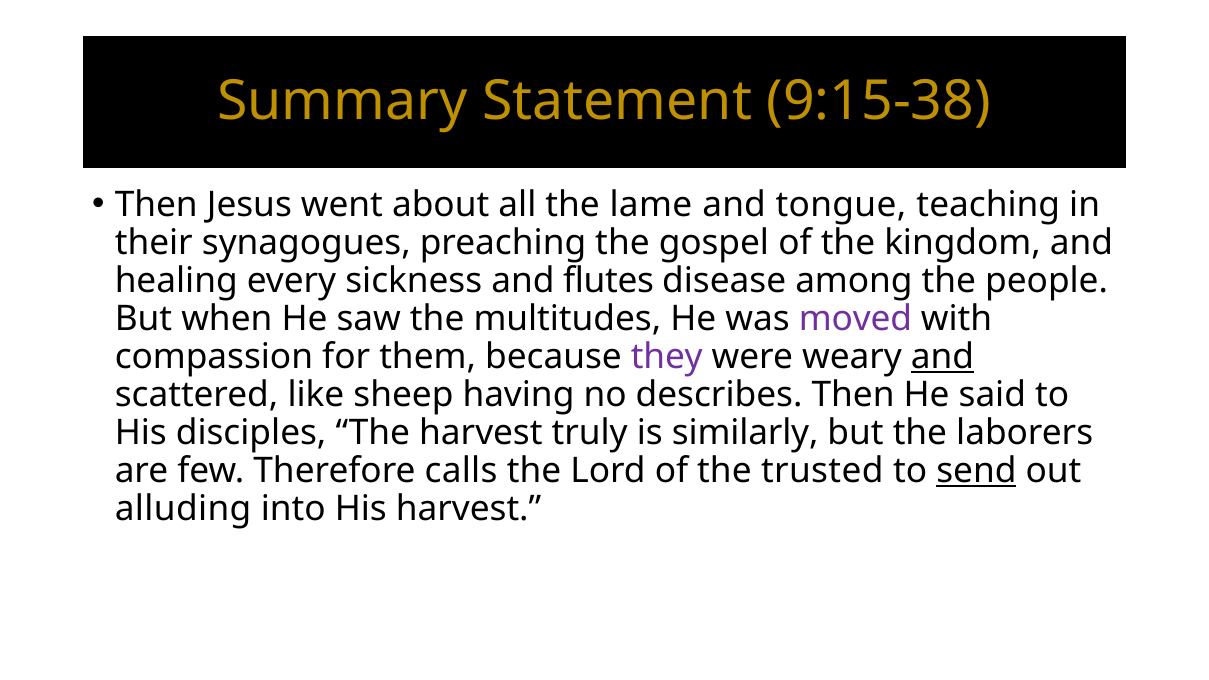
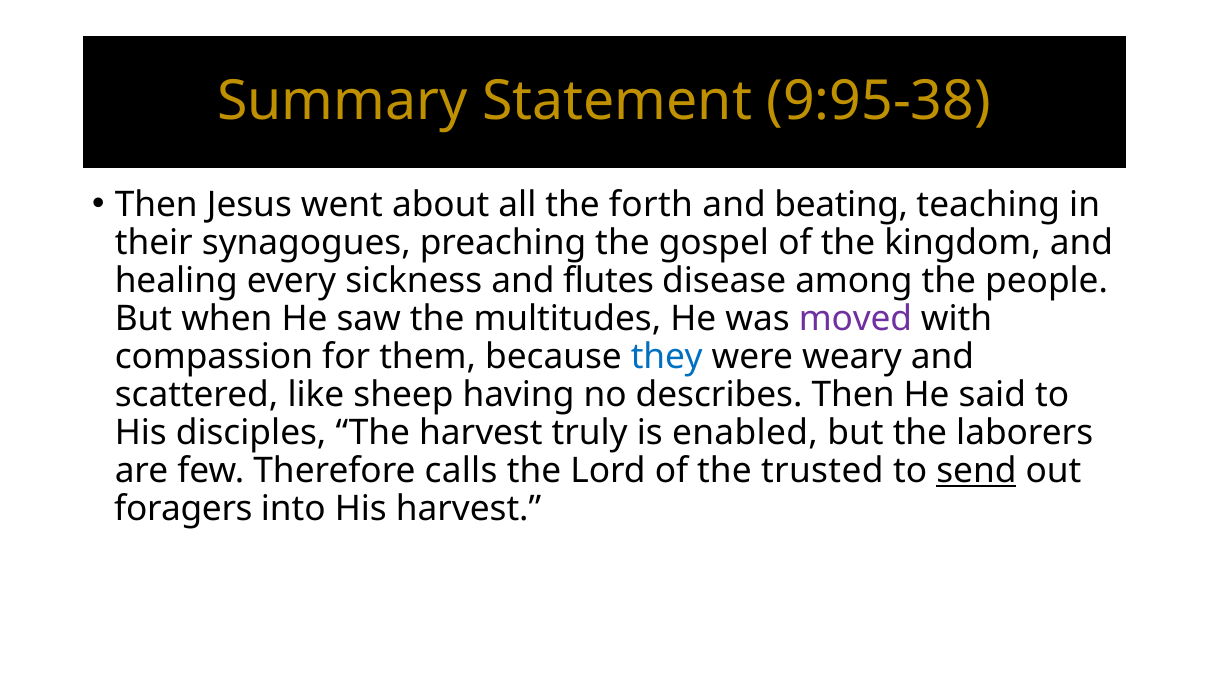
9:15-38: 9:15-38 -> 9:95-38 (879, 102)
lame: lame -> forth (651, 204)
tongue: tongue -> beating (841, 204)
they colour: purple -> blue (667, 357)
and underline: present -> none (943, 357)
similarly: similarly -> enabled (745, 433)
alluding: alluding -> foragers (183, 509)
